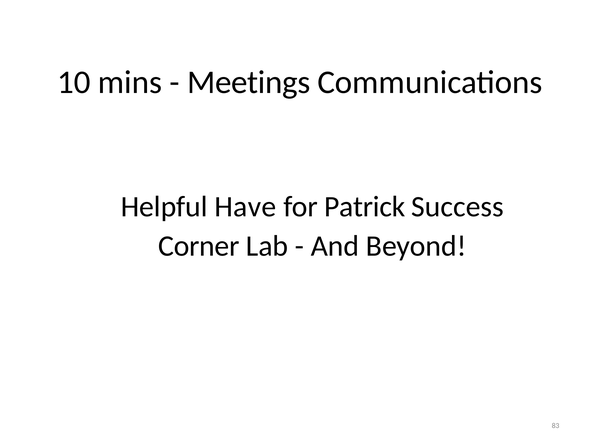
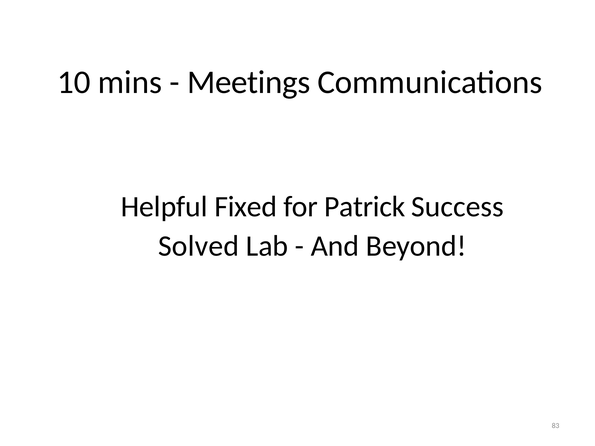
Have: Have -> Fixed (246, 207)
Corner: Corner -> Solved (199, 246)
